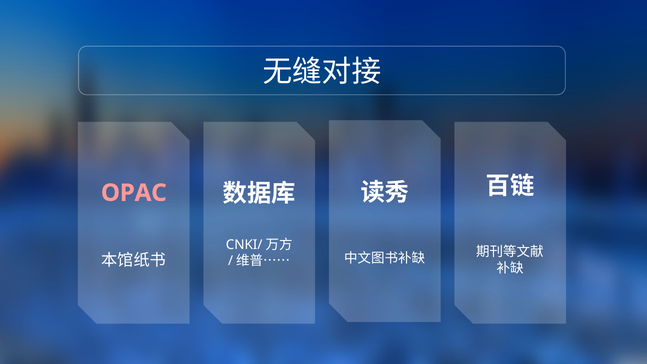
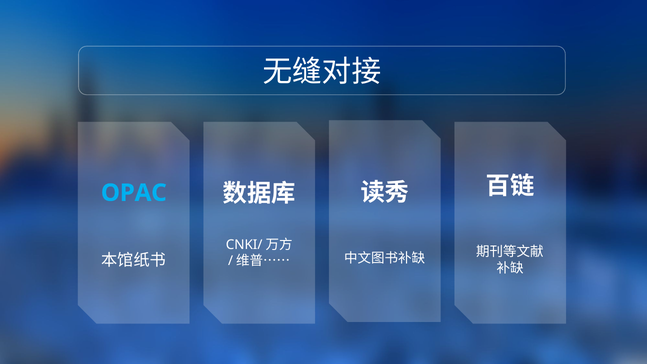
OPAC colour: pink -> light blue (134, 193)
